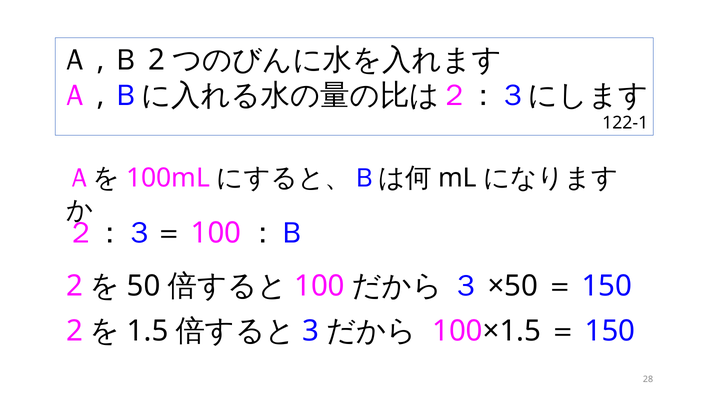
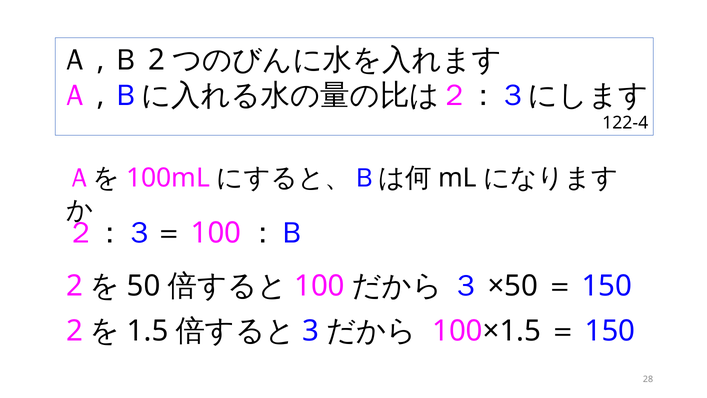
122-1: 122-1 -> 122-4 (625, 123)
